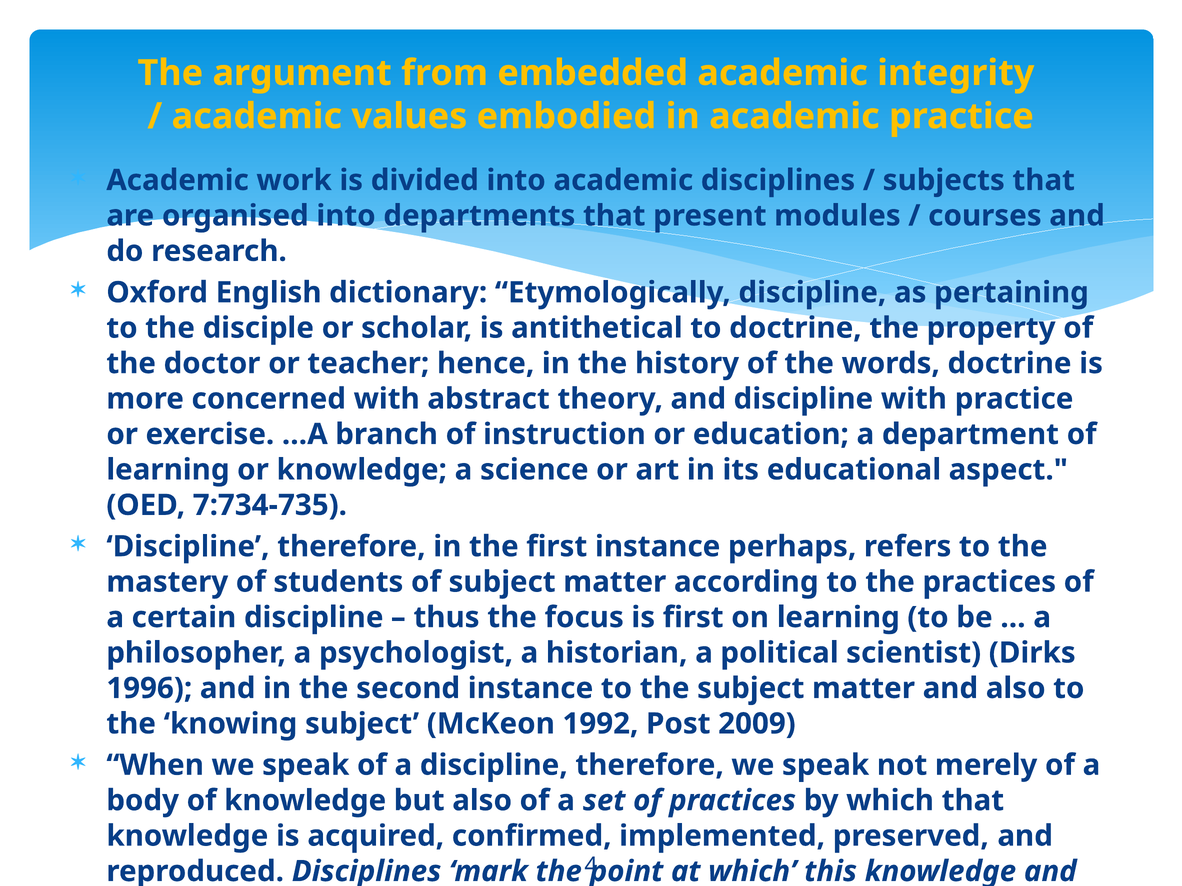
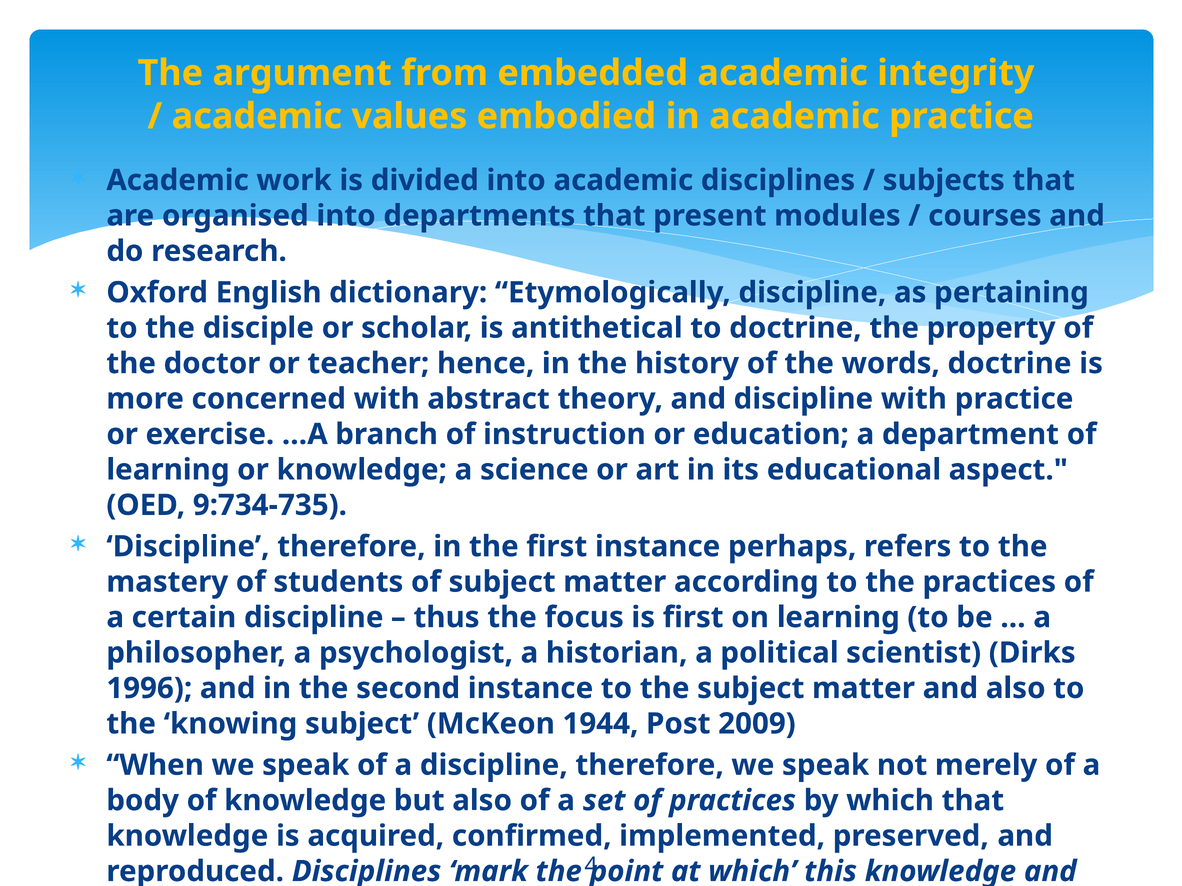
7:734-735: 7:734-735 -> 9:734-735 (270, 505)
1992: 1992 -> 1944 (600, 724)
